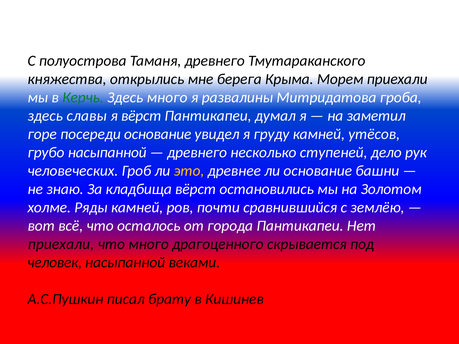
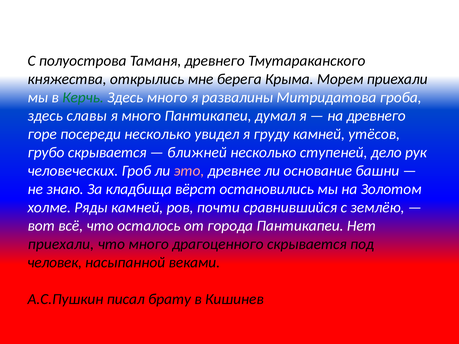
я вёрст: вёрст -> много (141, 116)
на заметил: заметил -> древнего (376, 116)
посереди основание: основание -> несколько (158, 134)
грубо насыпанной: насыпанной -> скрывается (107, 153)
древнего: древнего -> ближней (197, 153)
это colour: yellow -> pink (189, 171)
